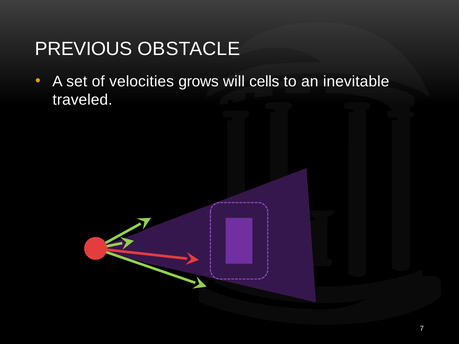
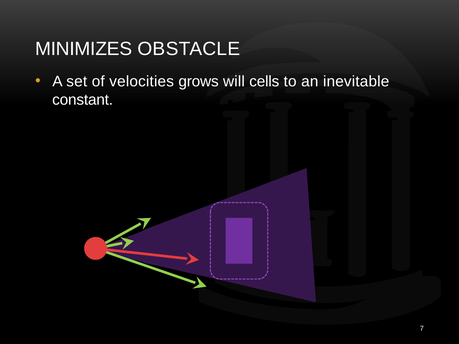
PREVIOUS: PREVIOUS -> MINIMIZES (84, 49)
traveled: traveled -> constant (83, 100)
